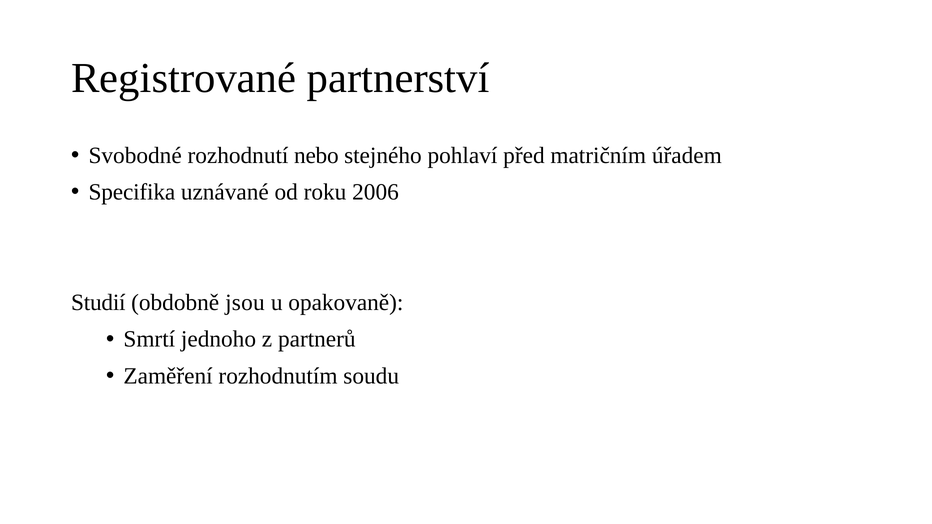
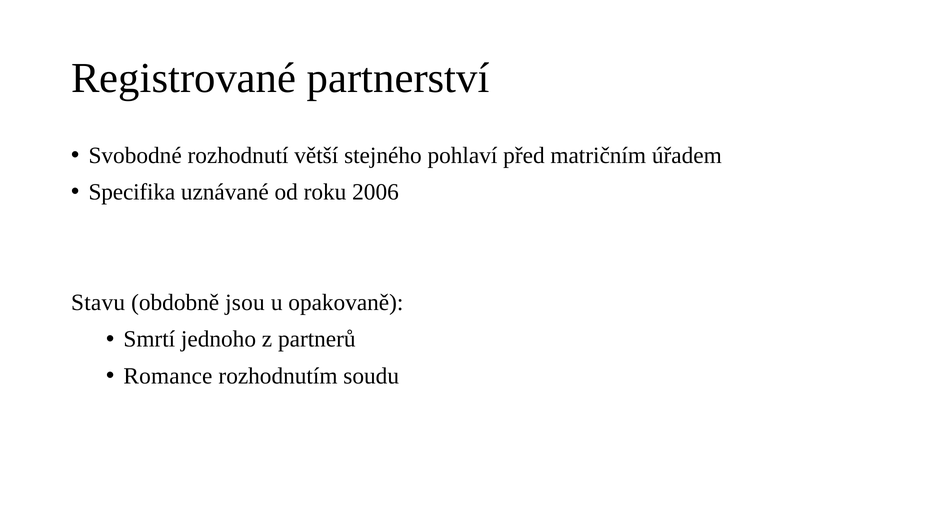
nebo: nebo -> větší (316, 155)
Studií: Studií -> Stavu (98, 303)
Zaměření: Zaměření -> Romance (168, 376)
